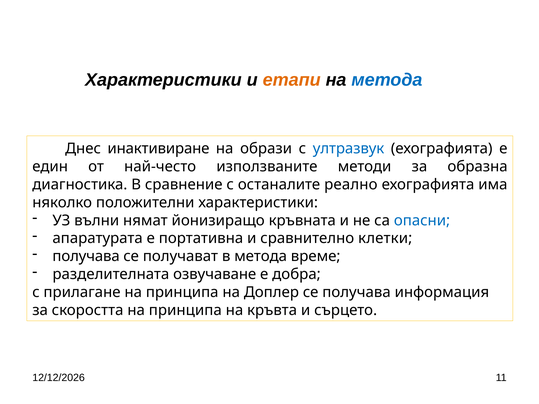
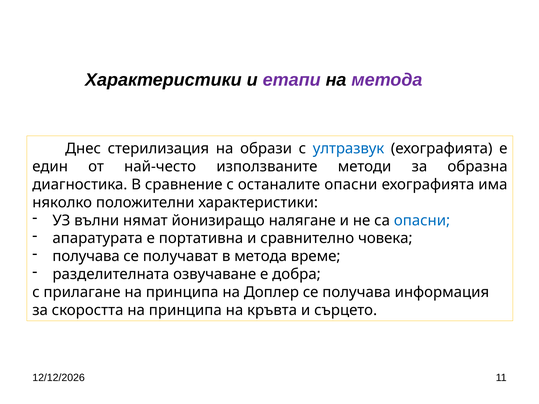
етапи colour: orange -> purple (292, 80)
метода colour: blue -> purple (387, 80)
инактивиране: инактивиране -> стерилизация (158, 149)
останалите реално: реално -> опасни (351, 185)
кръвната: кръвната -> налягане (302, 221)
клетки: клетки -> човека (385, 239)
